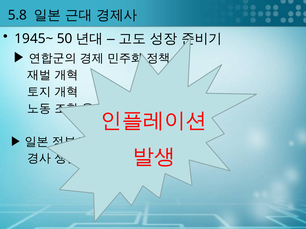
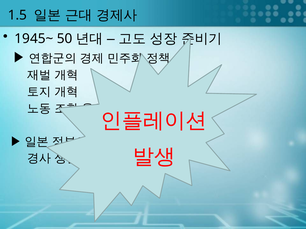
5.8: 5.8 -> 1.5 (17, 15)
